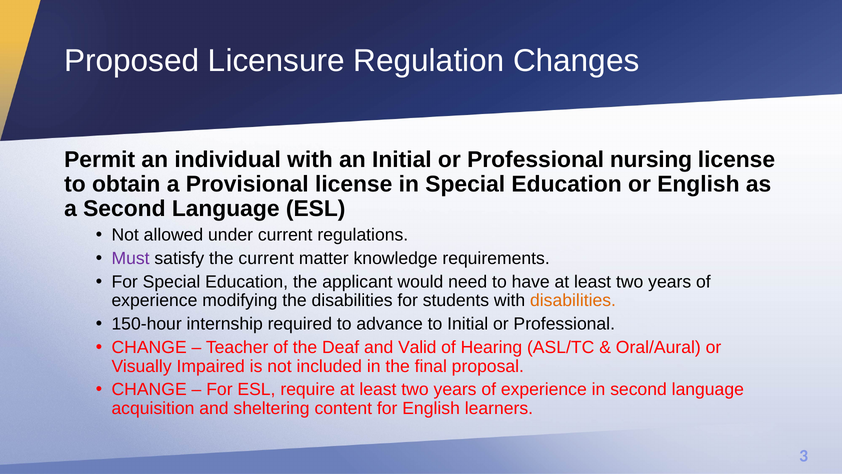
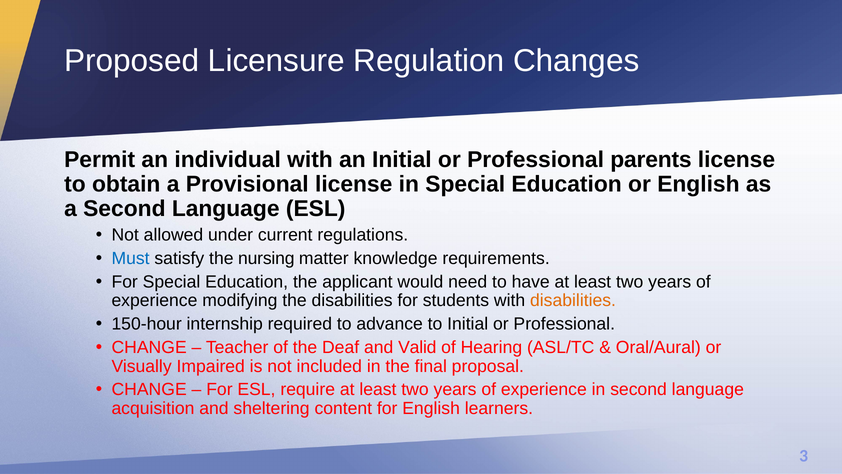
nursing: nursing -> parents (651, 159)
Must colour: purple -> blue (131, 258)
the current: current -> nursing (266, 258)
